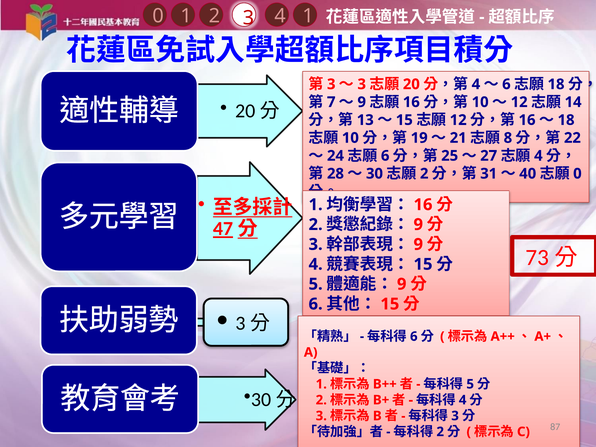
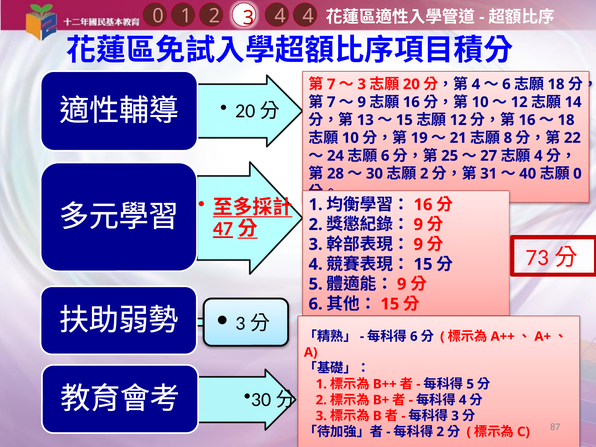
4 1: 1 -> 4 (308, 16)
3: 3 -> 7 (331, 84)
